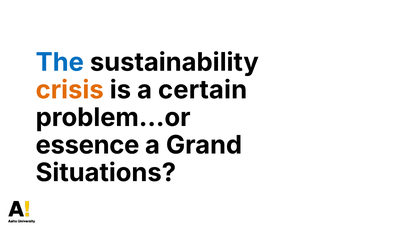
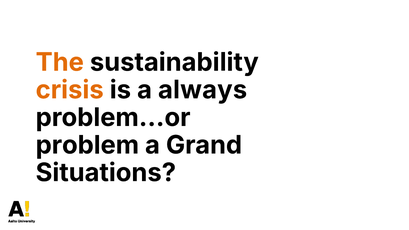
The colour: blue -> orange (60, 62)
certain: certain -> always (203, 90)
essence: essence -> problem (87, 145)
